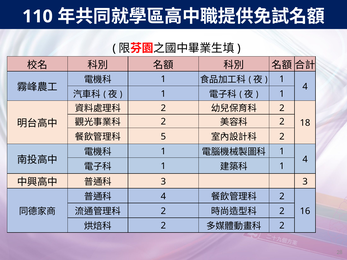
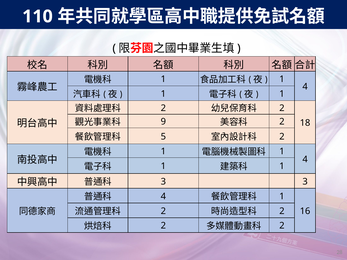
2: 2 -> 9 (163, 122)
2: 2 -> 1 (282, 196)
